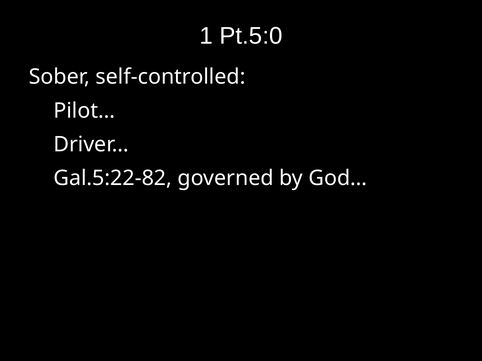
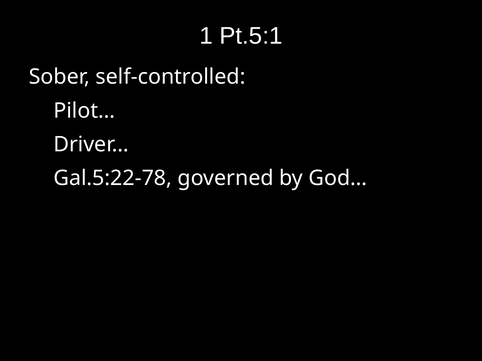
Pt.5:0: Pt.5:0 -> Pt.5:1 (251, 36)
Gal.5:22-82: Gal.5:22-82 -> Gal.5:22-78 (113, 178)
